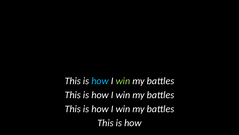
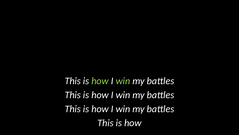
how colour: light blue -> light green (100, 81)
